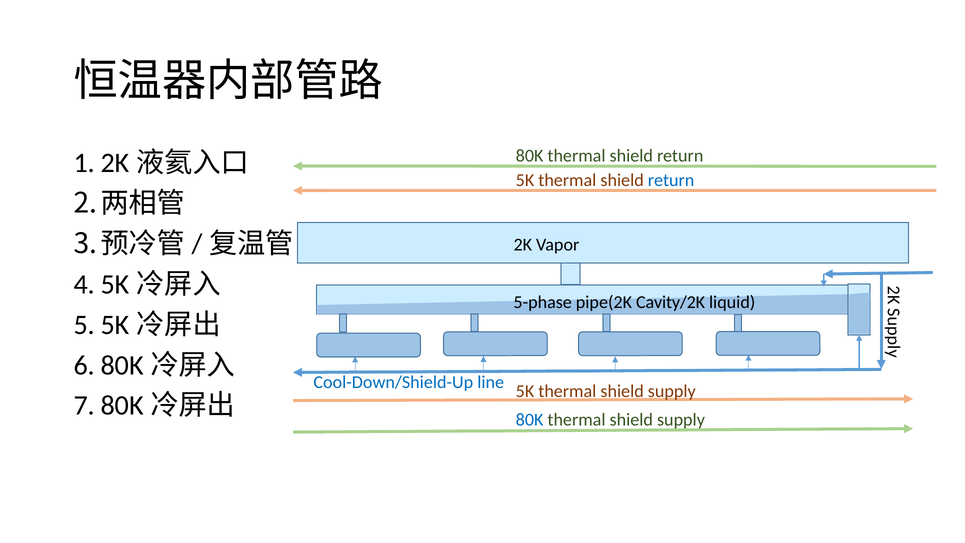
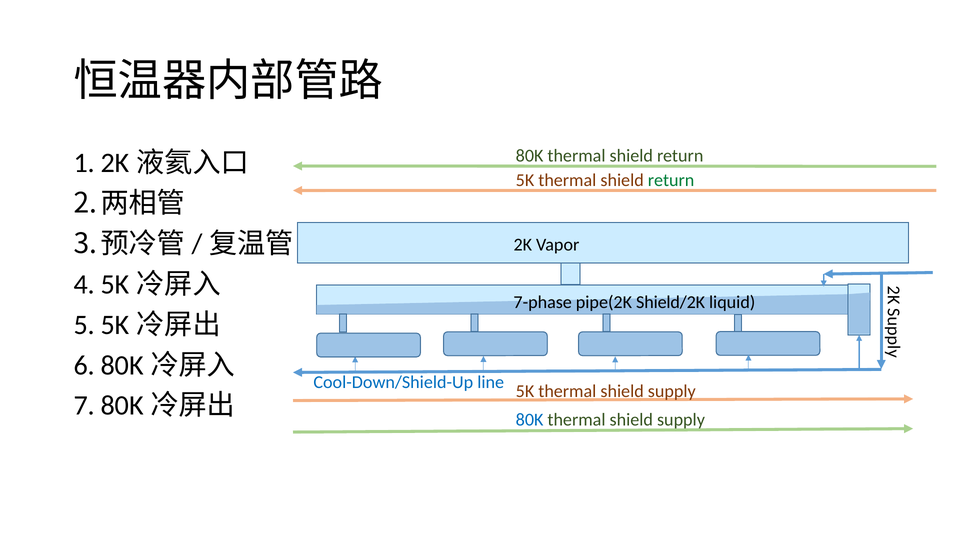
return colour: blue -> green (671, 180)
5-phase: 5-phase -> 7-phase (543, 302)
Cavity/2K: Cavity/2K -> Shield/2K (671, 302)
